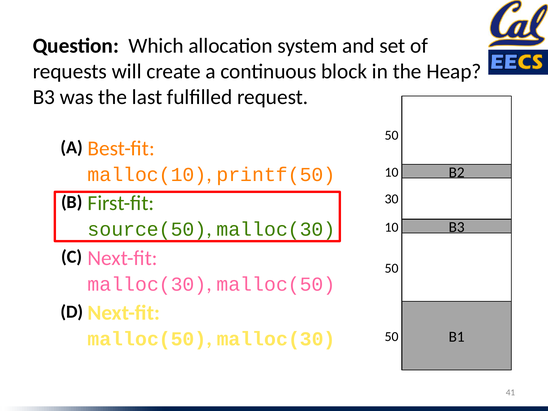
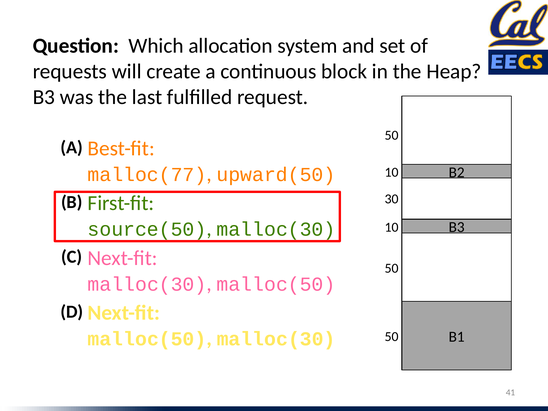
malloc(10: malloc(10 -> malloc(77 (147, 175)
printf(50: printf(50 -> upward(50 (276, 175)
